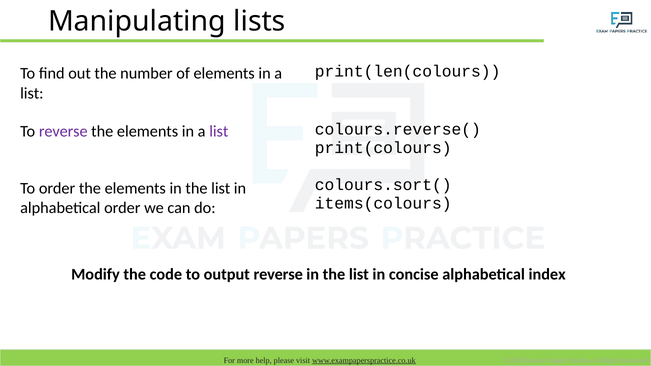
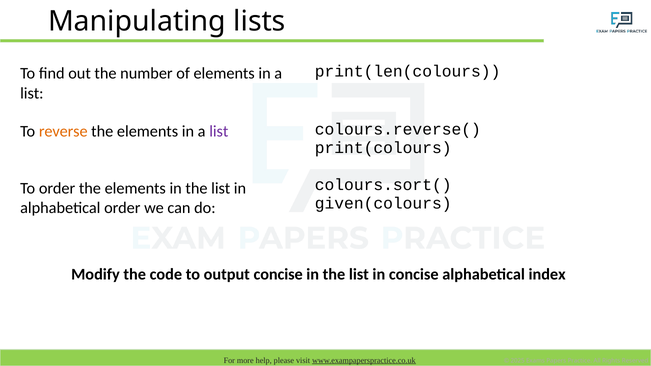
reverse colour: purple -> orange (63, 132)
items(colours: items(colours -> given(colours (383, 204)
output reverse: reverse -> concise (278, 274)
